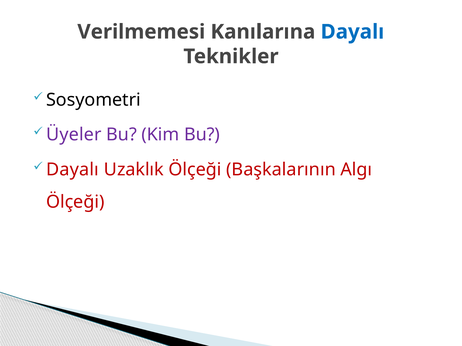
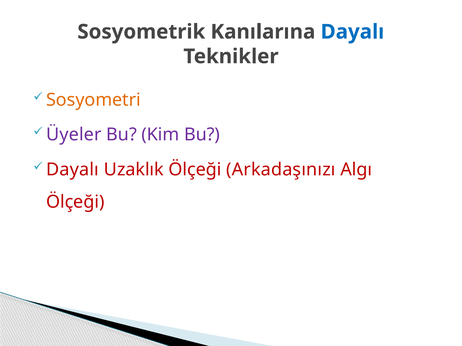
Verilmemesi: Verilmemesi -> Sosyometrik (141, 32)
Sosyometri colour: black -> orange (93, 100)
Başkalarının: Başkalarının -> Arkadaşınızı (281, 170)
